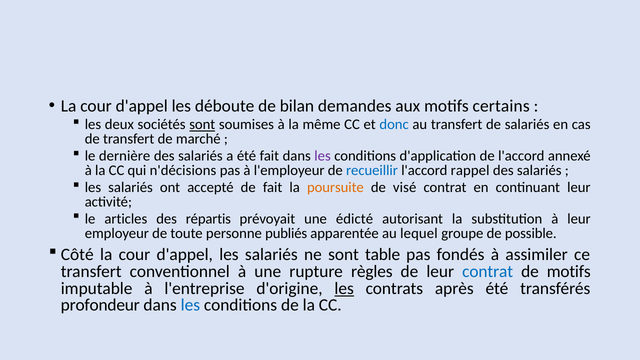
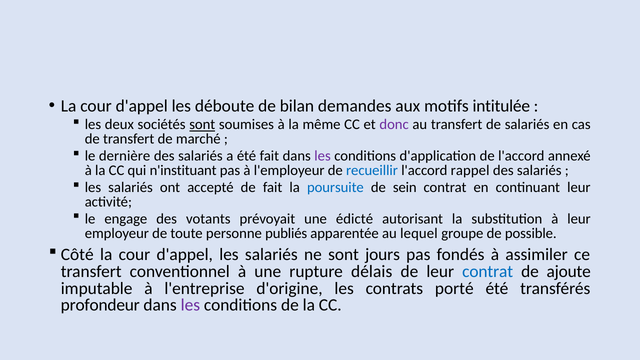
certains: certains -> intitulée (501, 106)
donc colour: blue -> purple (394, 125)
n'décisions: n'décisions -> n'instituant (183, 170)
poursuite colour: orange -> blue (335, 188)
visé: visé -> sein (405, 188)
articles: articles -> engage (126, 219)
répartis: répartis -> votants (208, 219)
table: table -> jours (383, 255)
règles: règles -> délais (372, 272)
de motifs: motifs -> ajoute (569, 272)
les underline: present -> none (344, 288)
après: après -> porté (454, 288)
les colour: blue -> purple (190, 305)
